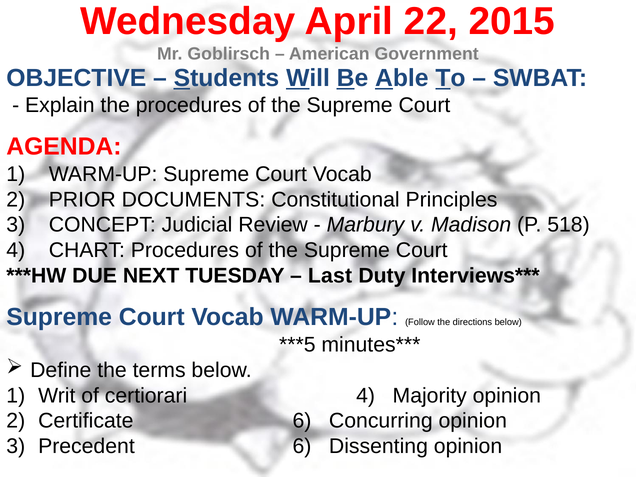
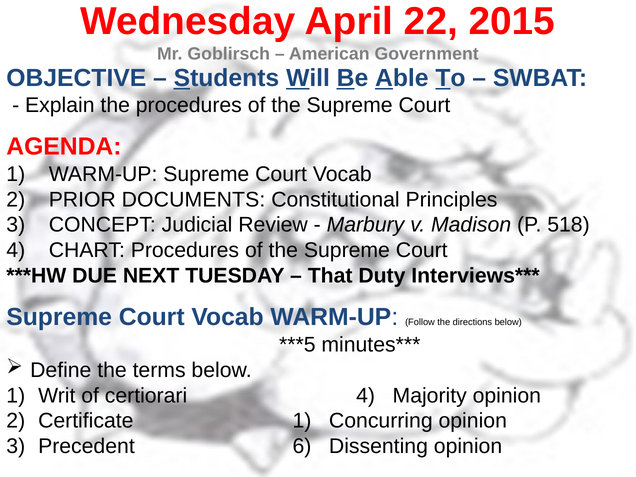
Last: Last -> That (330, 276)
Certificate 6: 6 -> 1 (302, 421)
